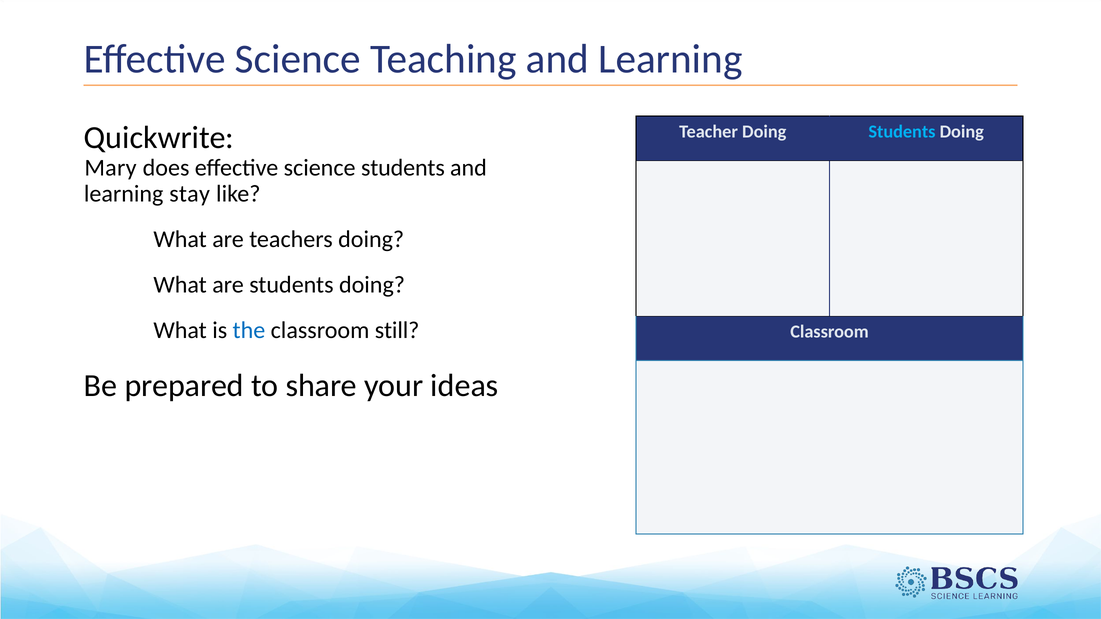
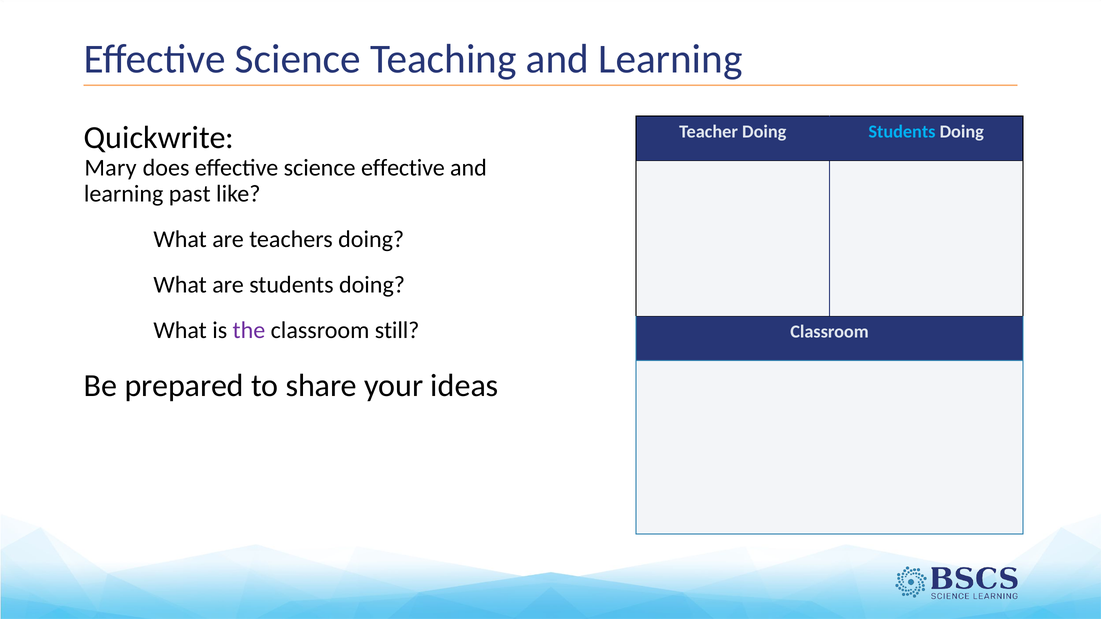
science students: students -> effective (403, 168)
stay: stay -> past (190, 194)
the colour: blue -> purple (249, 331)
